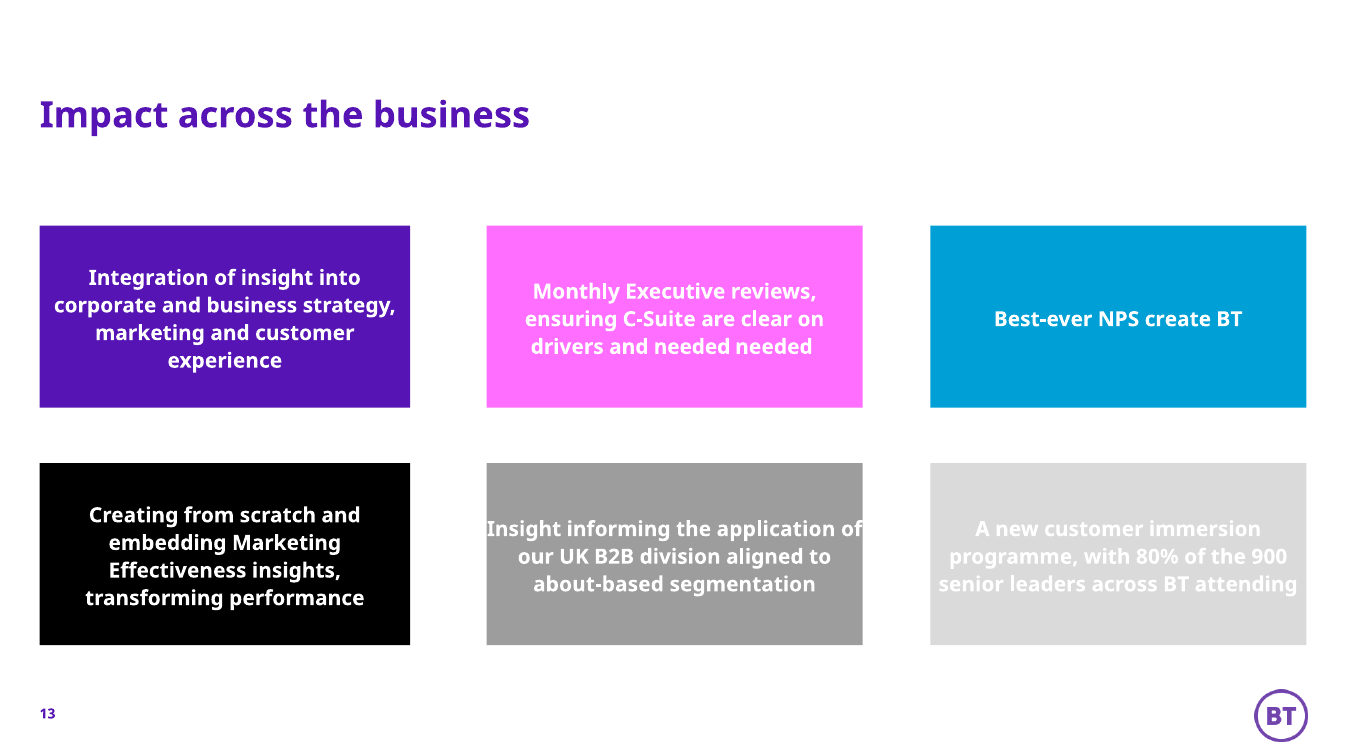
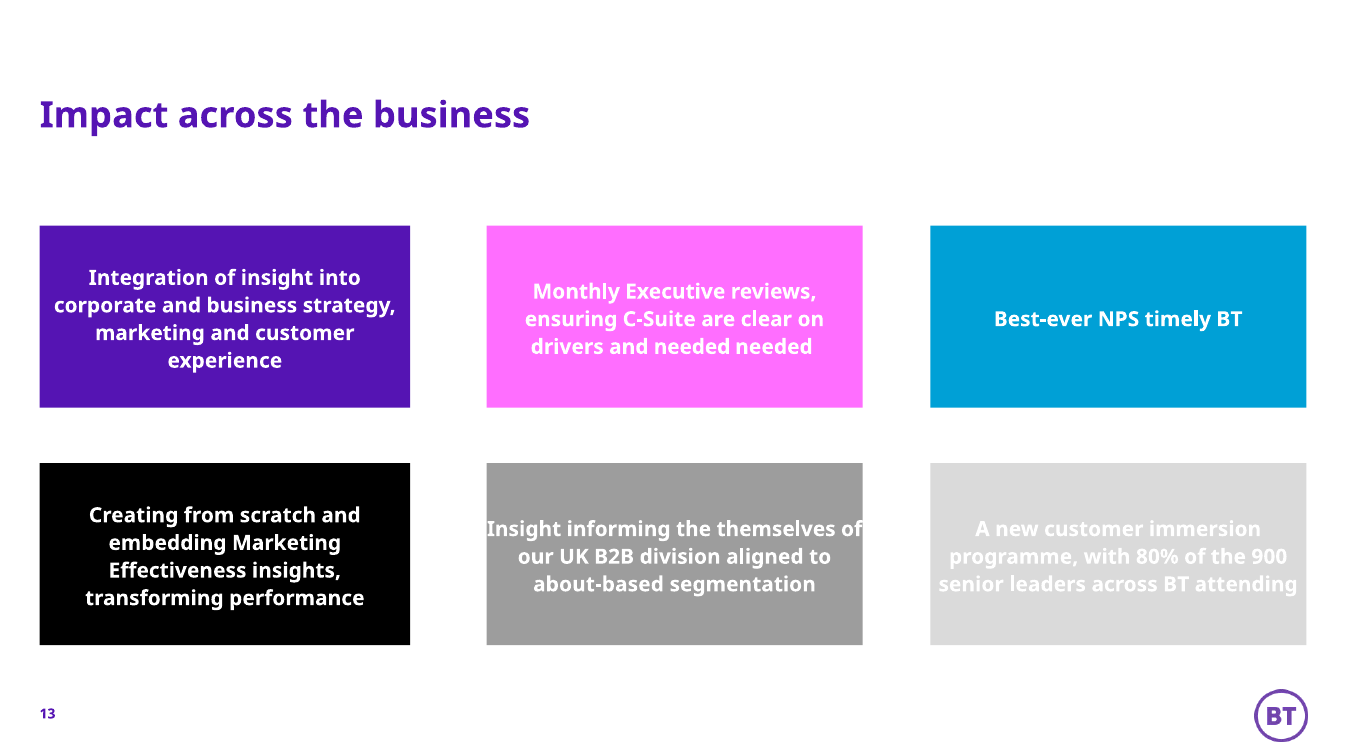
create: create -> timely (1178, 319)
application: application -> themselves (776, 529)
